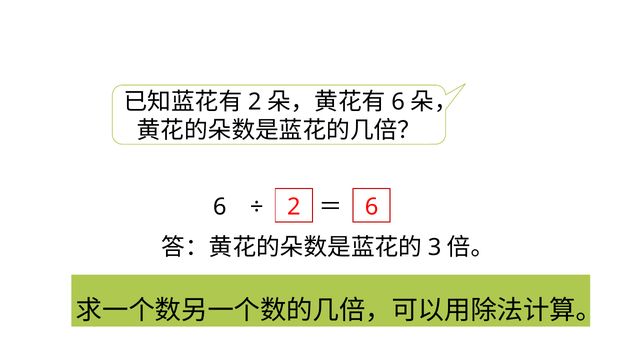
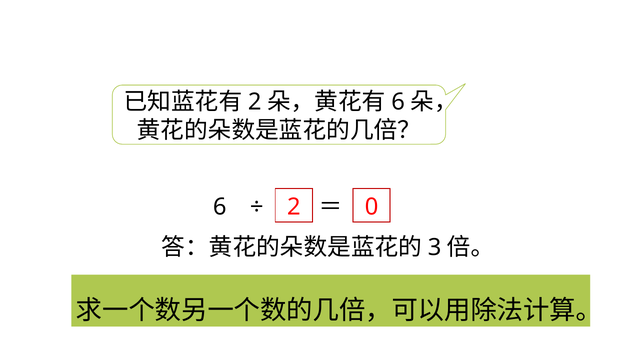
2 6: 6 -> 0 (372, 207)
